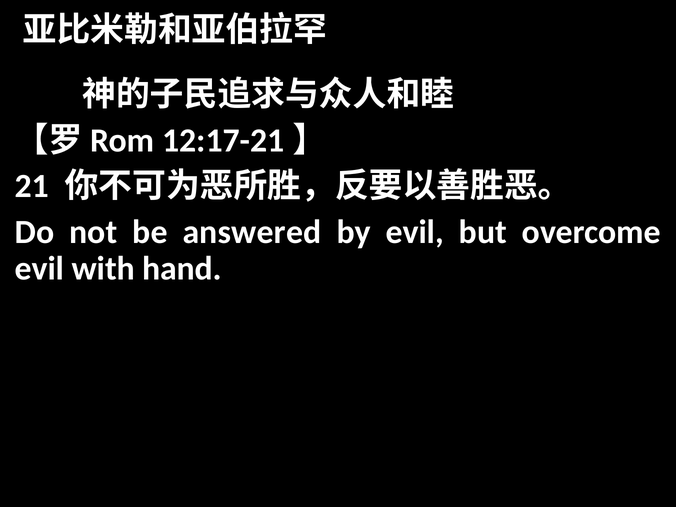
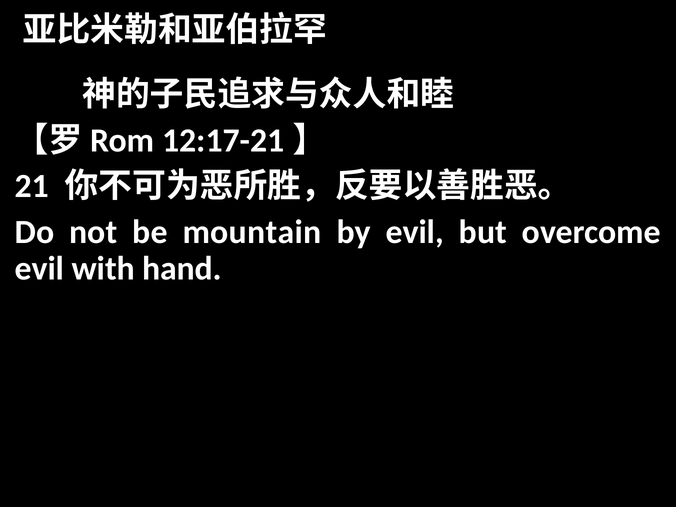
answered: answered -> mountain (252, 232)
